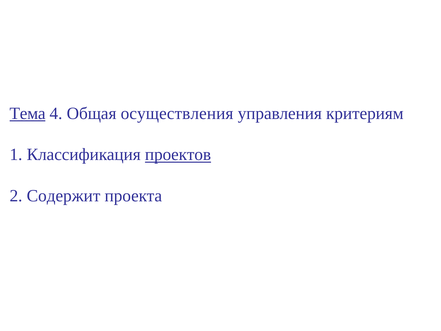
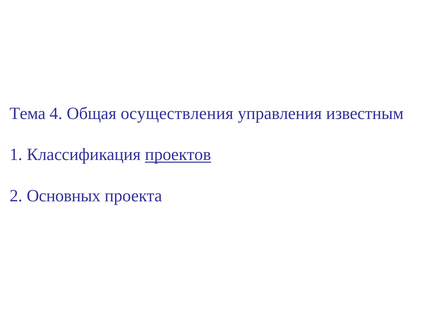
Тема underline: present -> none (28, 113)
критериям: критериям -> известным (365, 113)
Содержит: Содержит -> Основных (64, 196)
